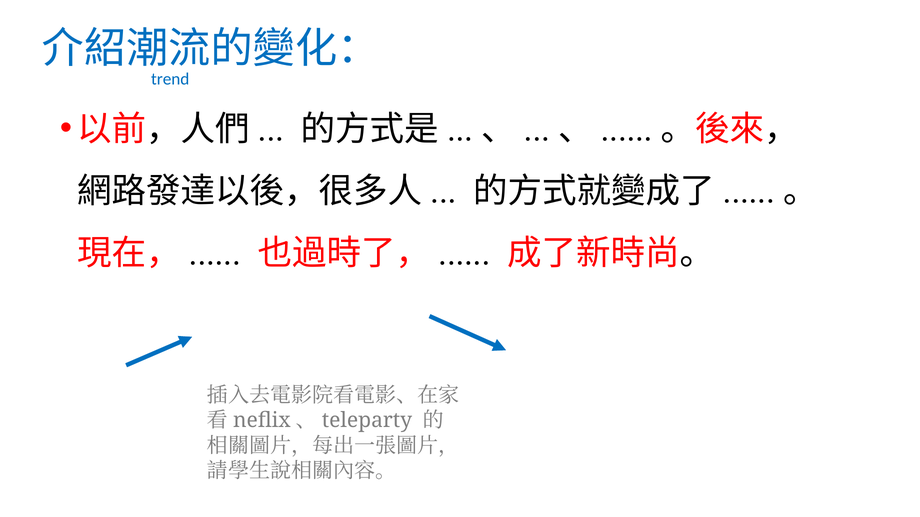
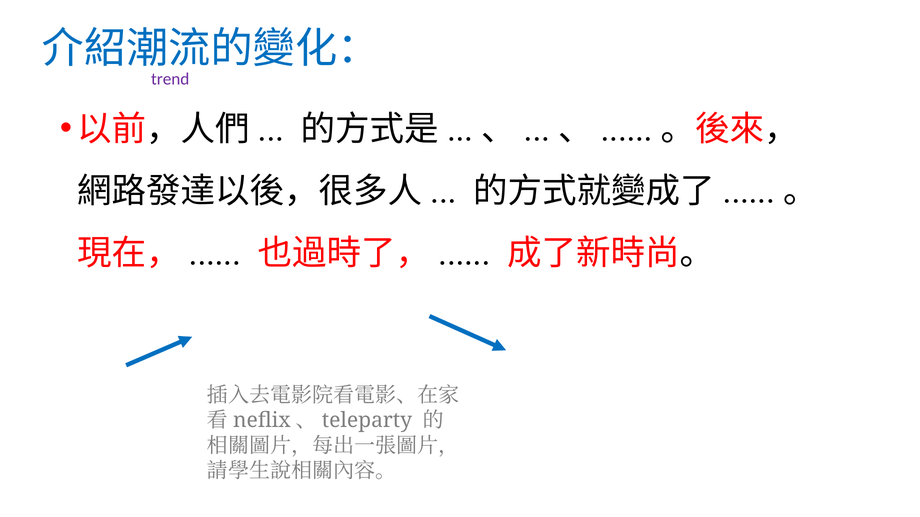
trend colour: blue -> purple (170, 79)
